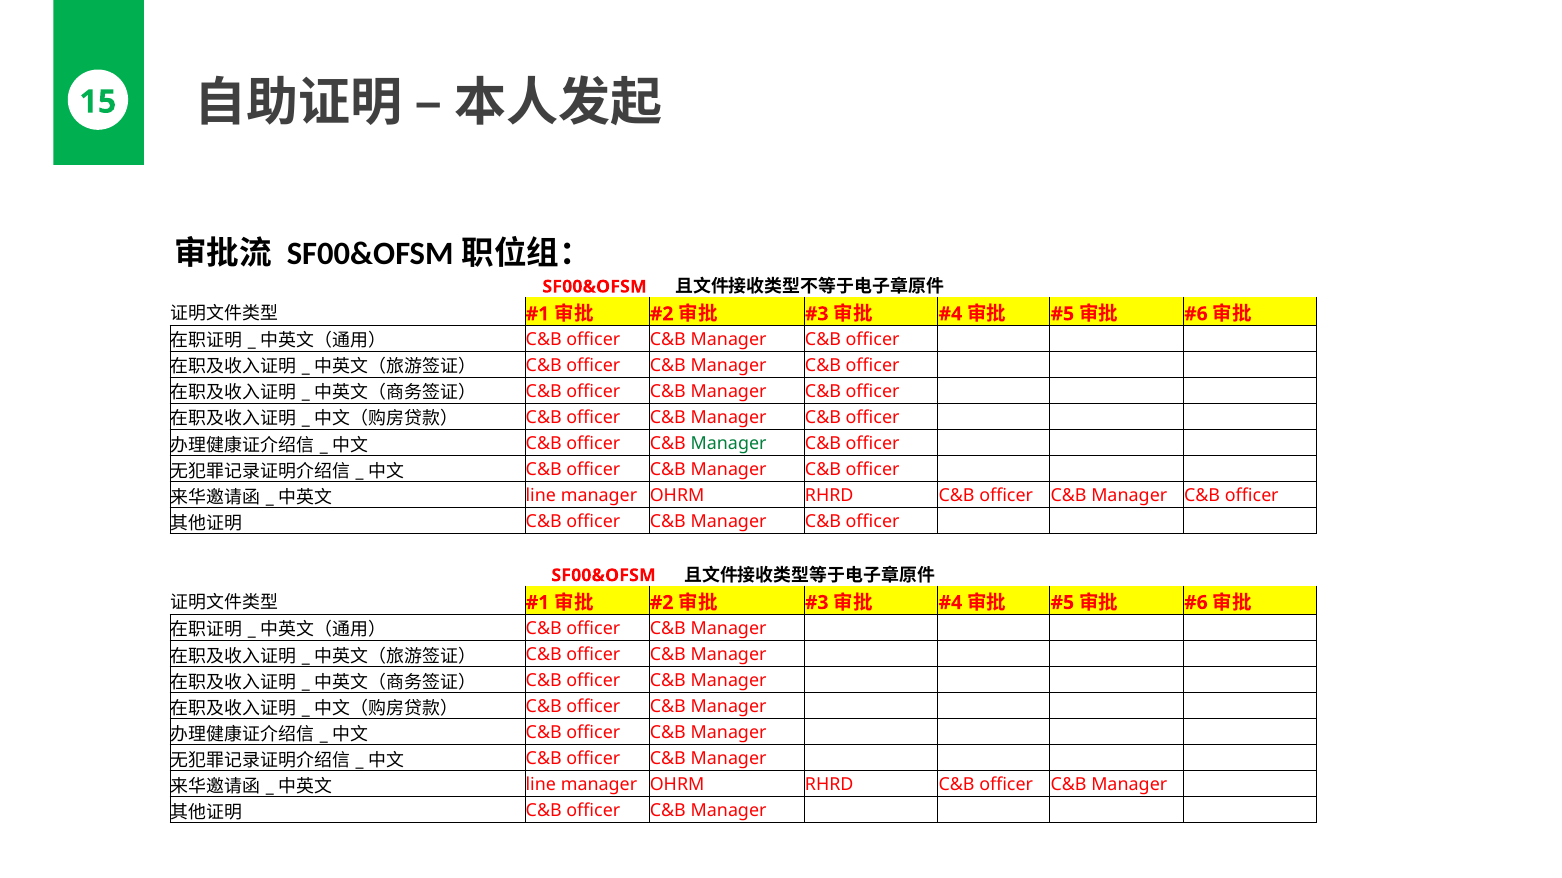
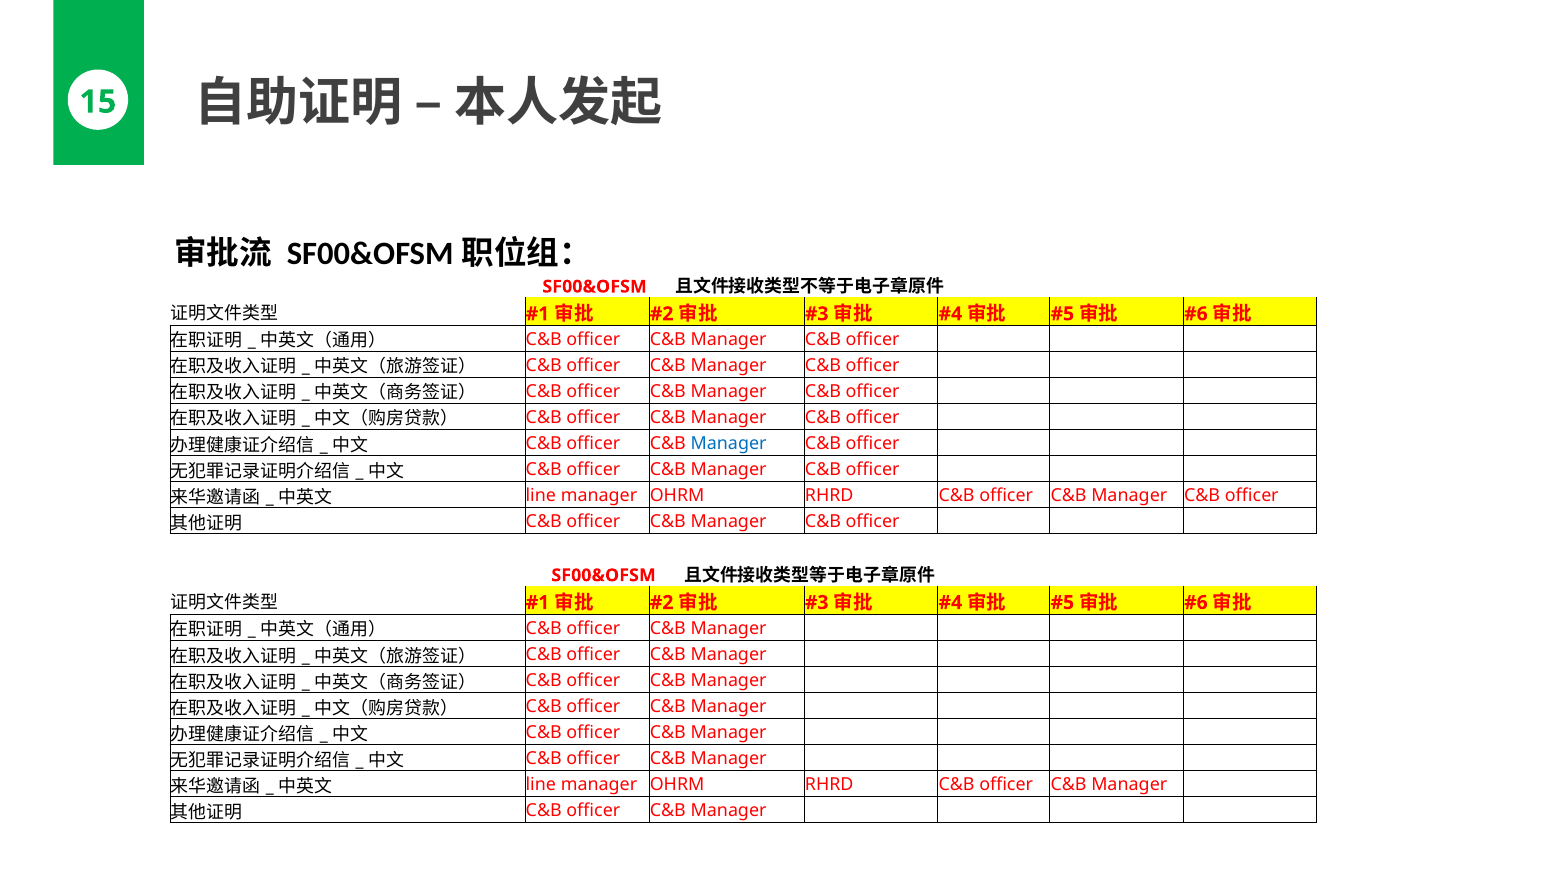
Manager colour: green -> blue (729, 444)
